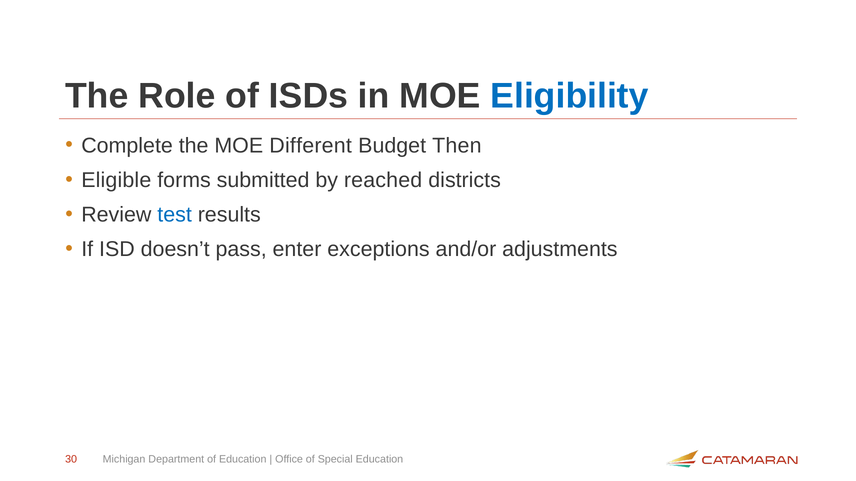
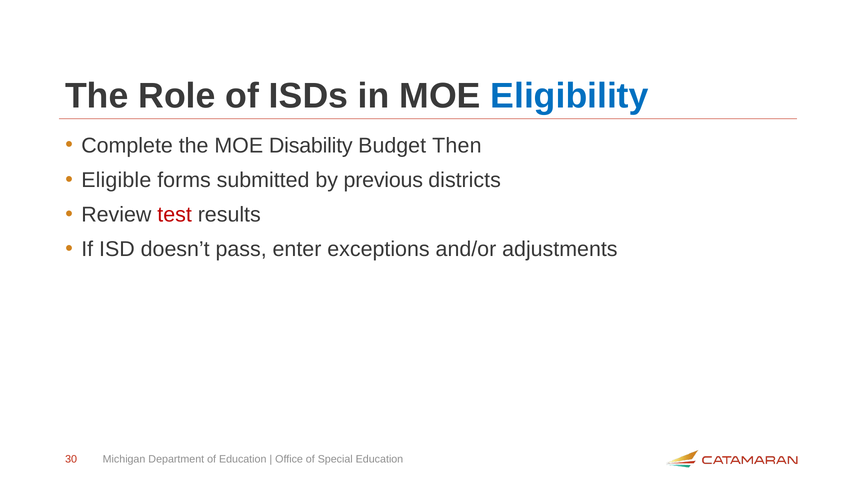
Different: Different -> Disability (311, 146)
reached: reached -> previous (383, 180)
test colour: blue -> red (175, 215)
